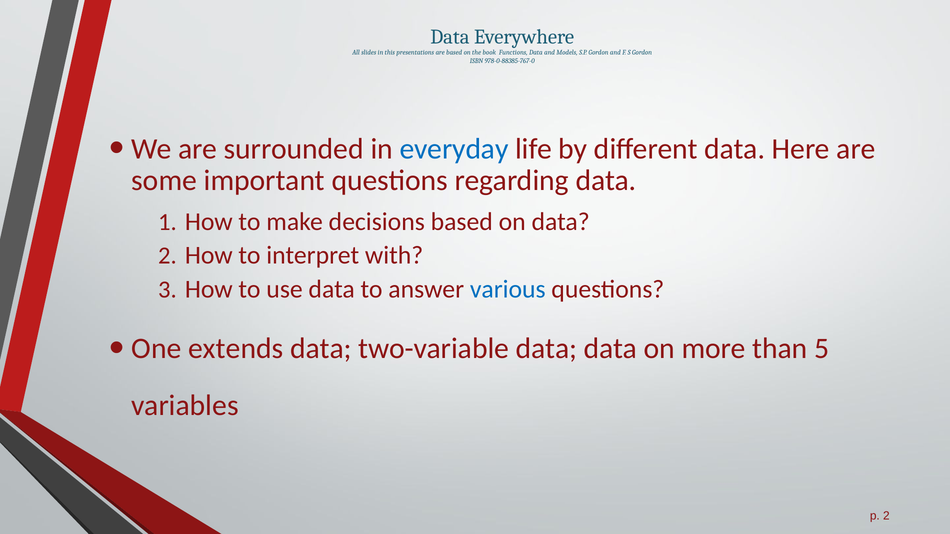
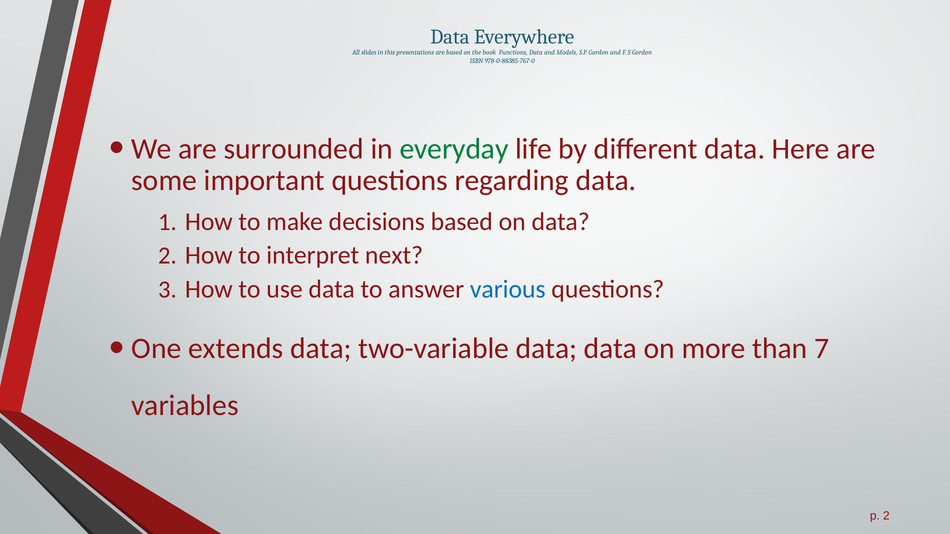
everyday colour: blue -> green (454, 149)
with: with -> next (394, 256)
5: 5 -> 7 (822, 349)
